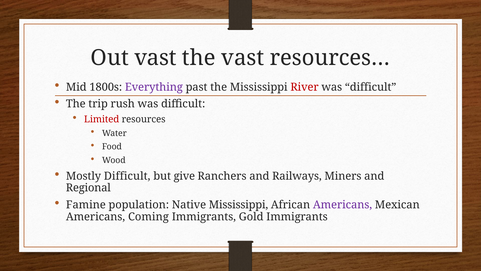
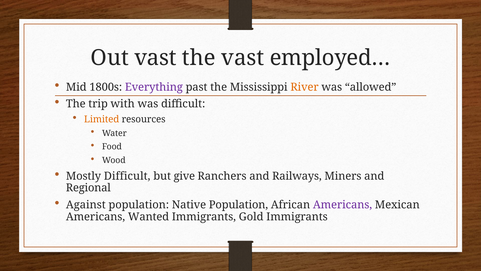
resources…: resources… -> employed… (330, 58)
River colour: red -> orange (305, 87)
difficult: difficult -> allowed (371, 87)
rush: rush -> with (123, 104)
Limited colour: red -> orange (102, 119)
Famine: Famine -> Against (86, 204)
Native Mississippi: Mississippi -> Population (239, 204)
Coming: Coming -> Wanted (149, 216)
